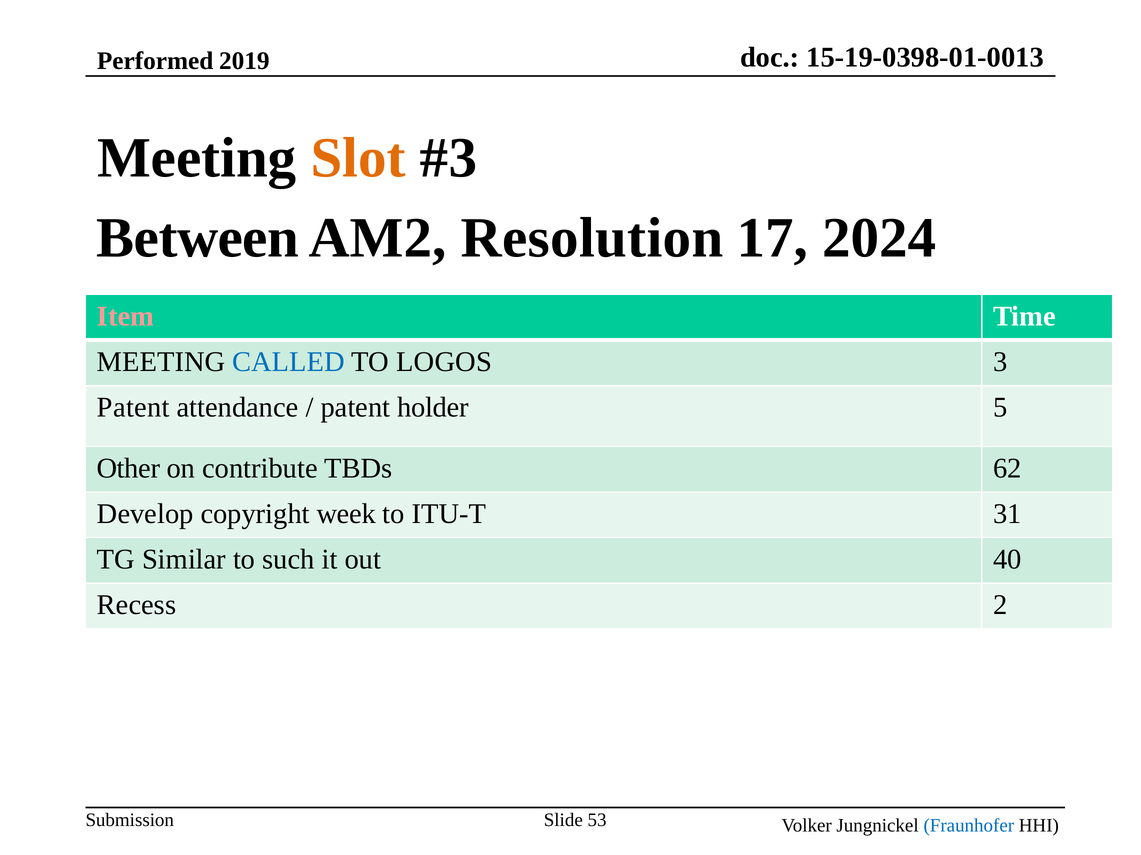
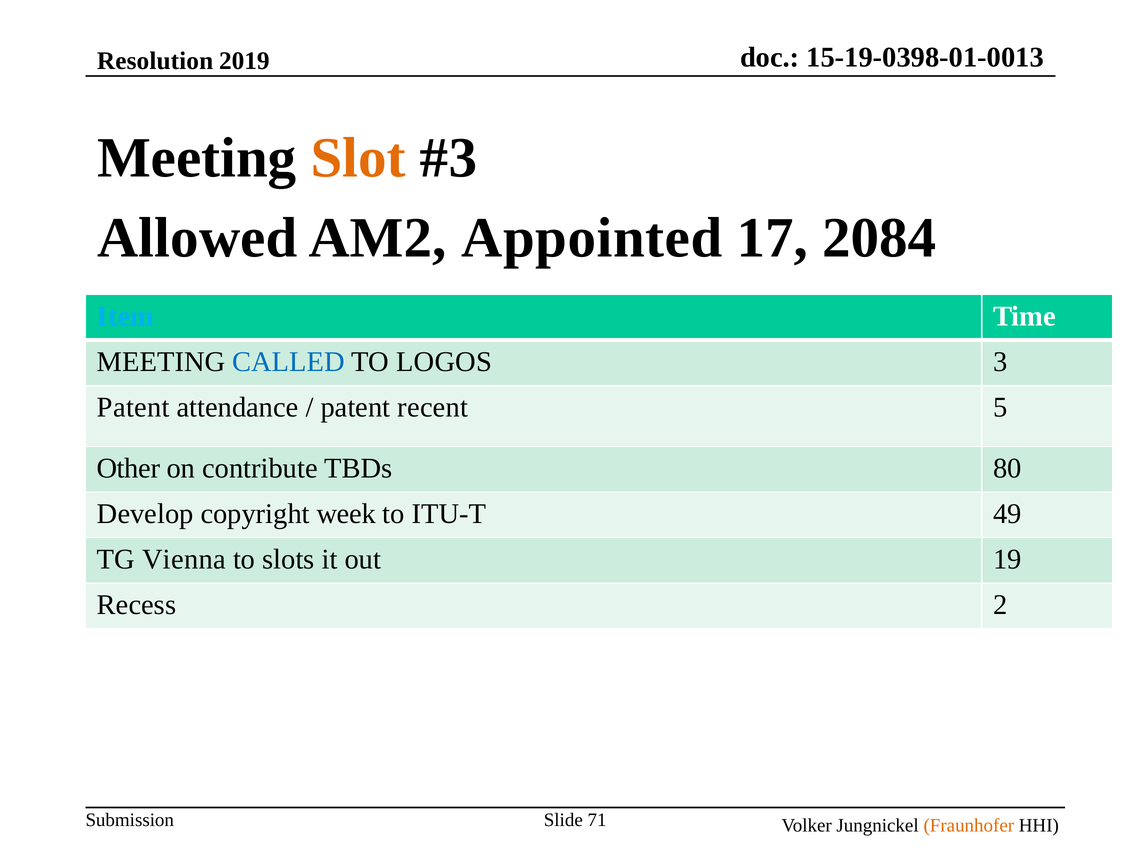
Performed: Performed -> Resolution (155, 61)
Between: Between -> Allowed (197, 238)
Resolution: Resolution -> Appointed (592, 238)
2024: 2024 -> 2084 (879, 238)
Item colour: pink -> light blue (125, 316)
holder: holder -> recent (433, 408)
62: 62 -> 80 (1007, 469)
31: 31 -> 49 (1007, 514)
Similar: Similar -> Vienna (184, 560)
such: such -> slots (288, 560)
40: 40 -> 19 (1007, 560)
53: 53 -> 71 (597, 821)
Fraunhofer colour: blue -> orange (969, 826)
